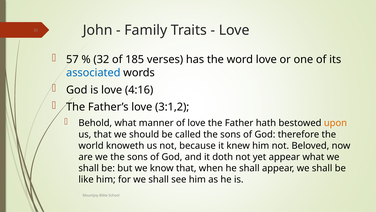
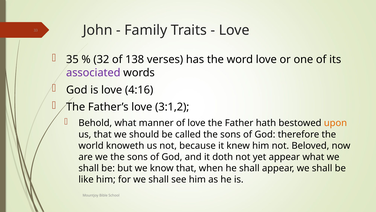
57: 57 -> 35 (72, 59)
185: 185 -> 138 (135, 59)
associated colour: blue -> purple (93, 73)
